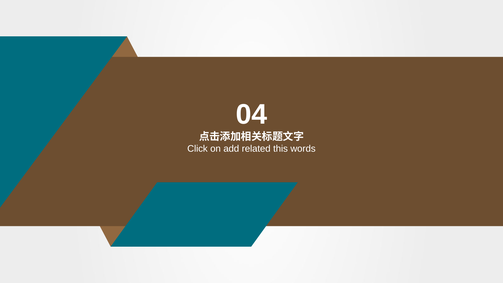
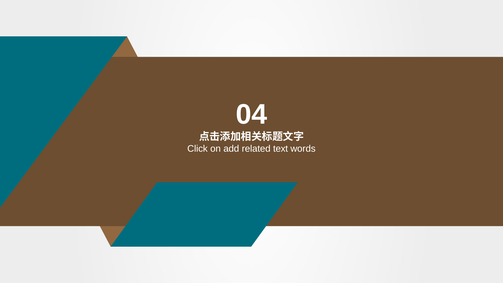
this: this -> text (281, 149)
